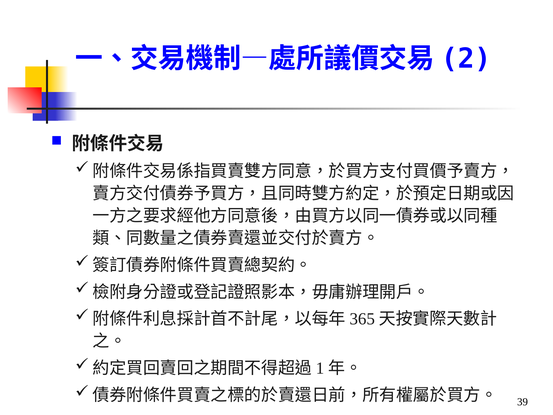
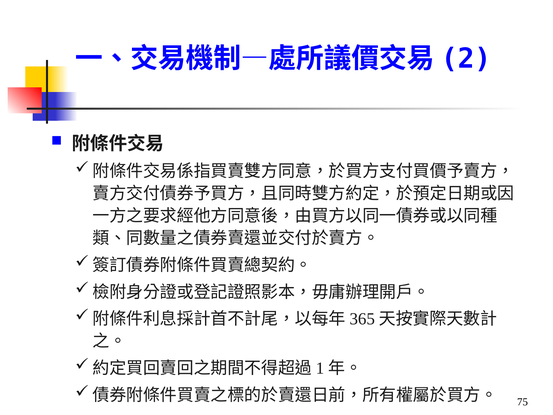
39: 39 -> 75 (523, 402)
